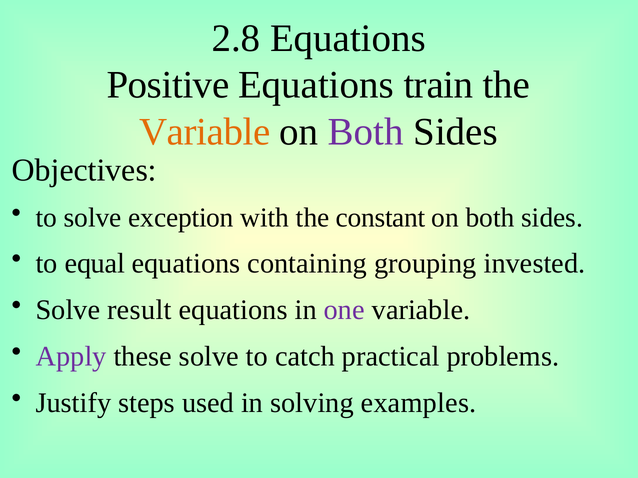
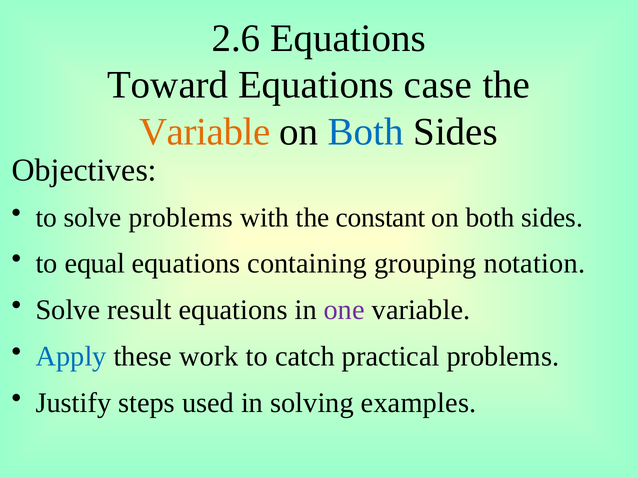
2.8: 2.8 -> 2.6 (236, 38)
Positive: Positive -> Toward (168, 85)
train: train -> case (438, 85)
Both colour: purple -> blue (366, 132)
solve exception: exception -> problems (181, 218)
invested: invested -> notation (534, 264)
Apply colour: purple -> blue (71, 357)
these solve: solve -> work (209, 357)
